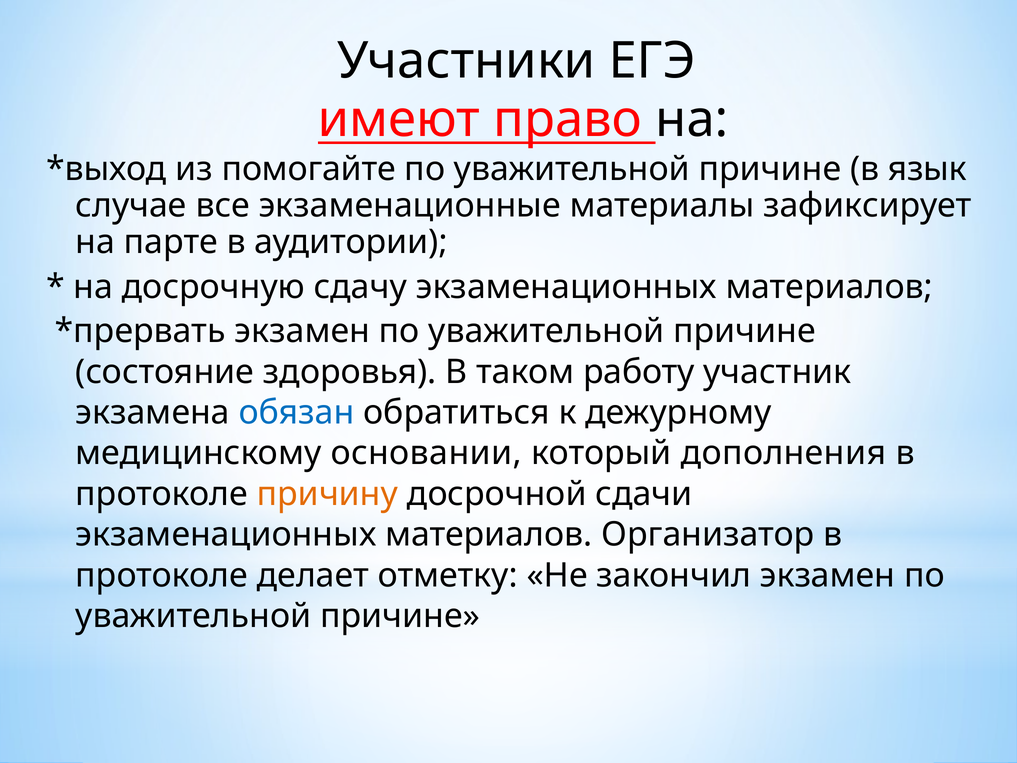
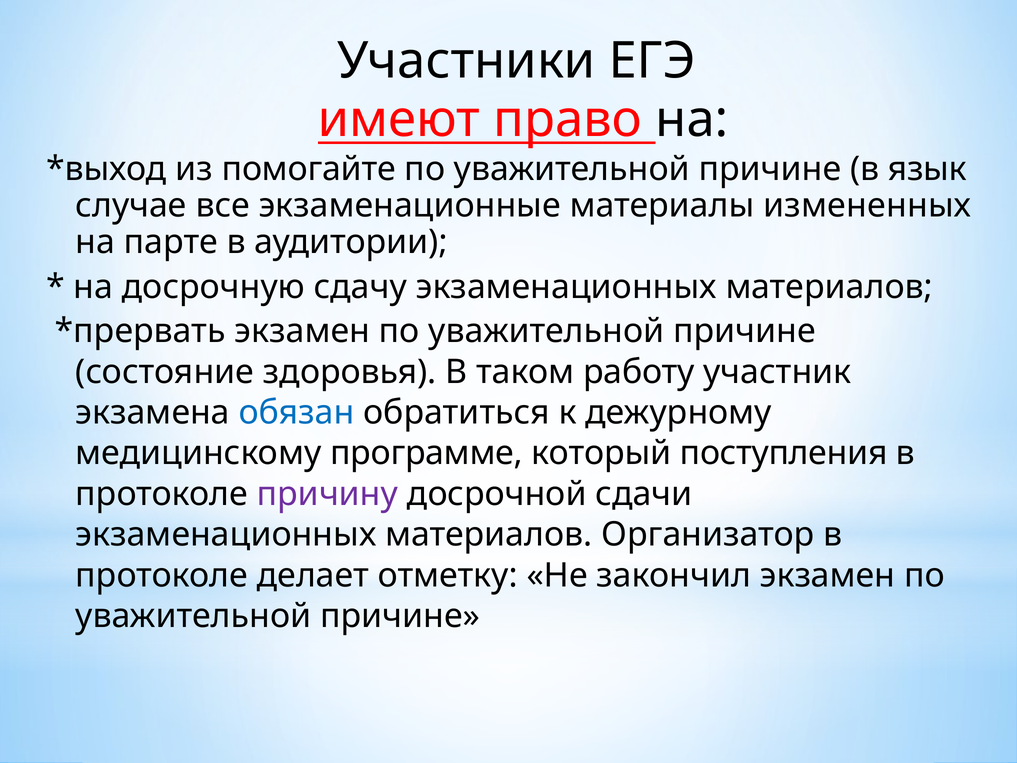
зафиксирует: зафиксирует -> измененных (867, 206)
основании: основании -> программе (427, 453)
дополнения: дополнения -> поступления (784, 453)
причину colour: orange -> purple (327, 494)
